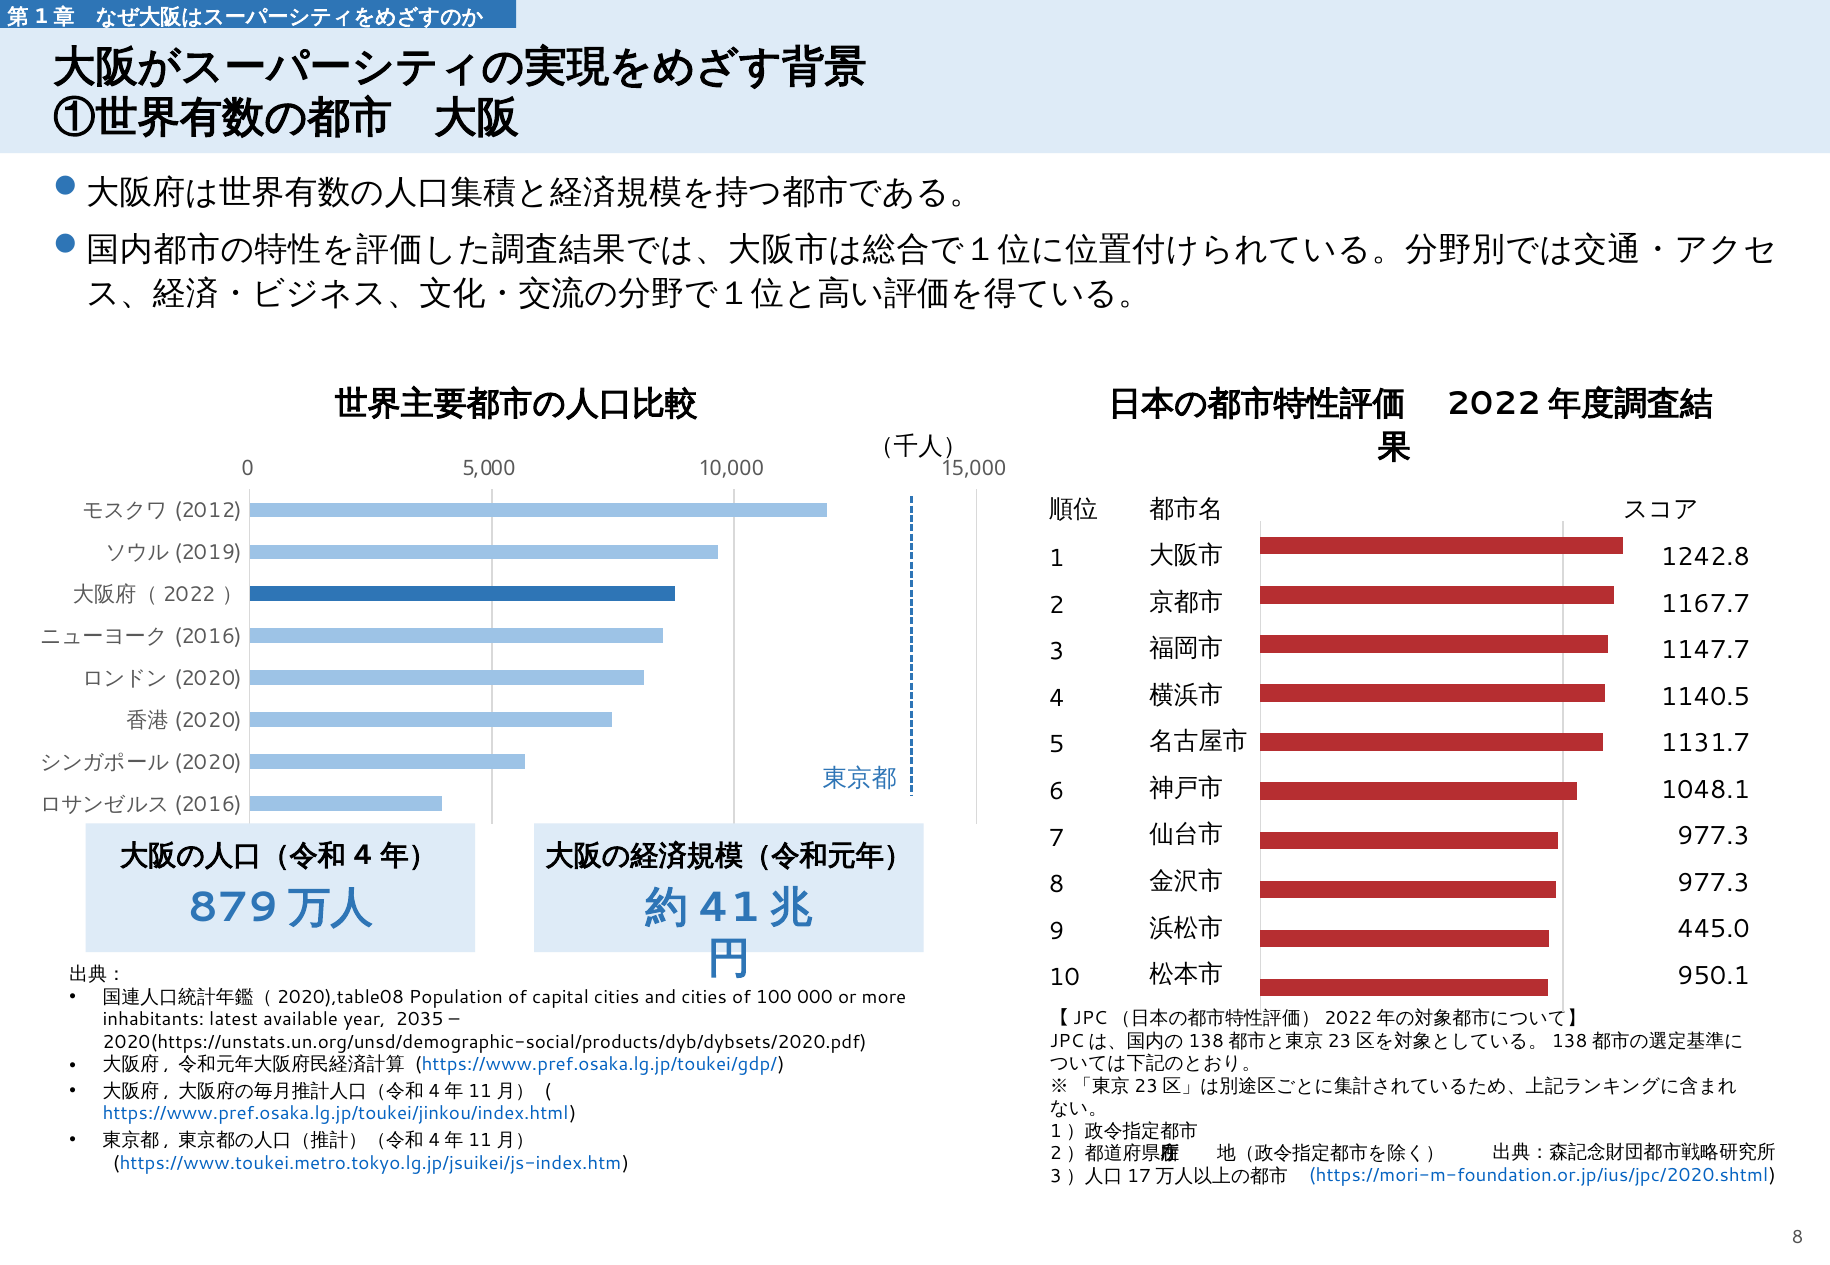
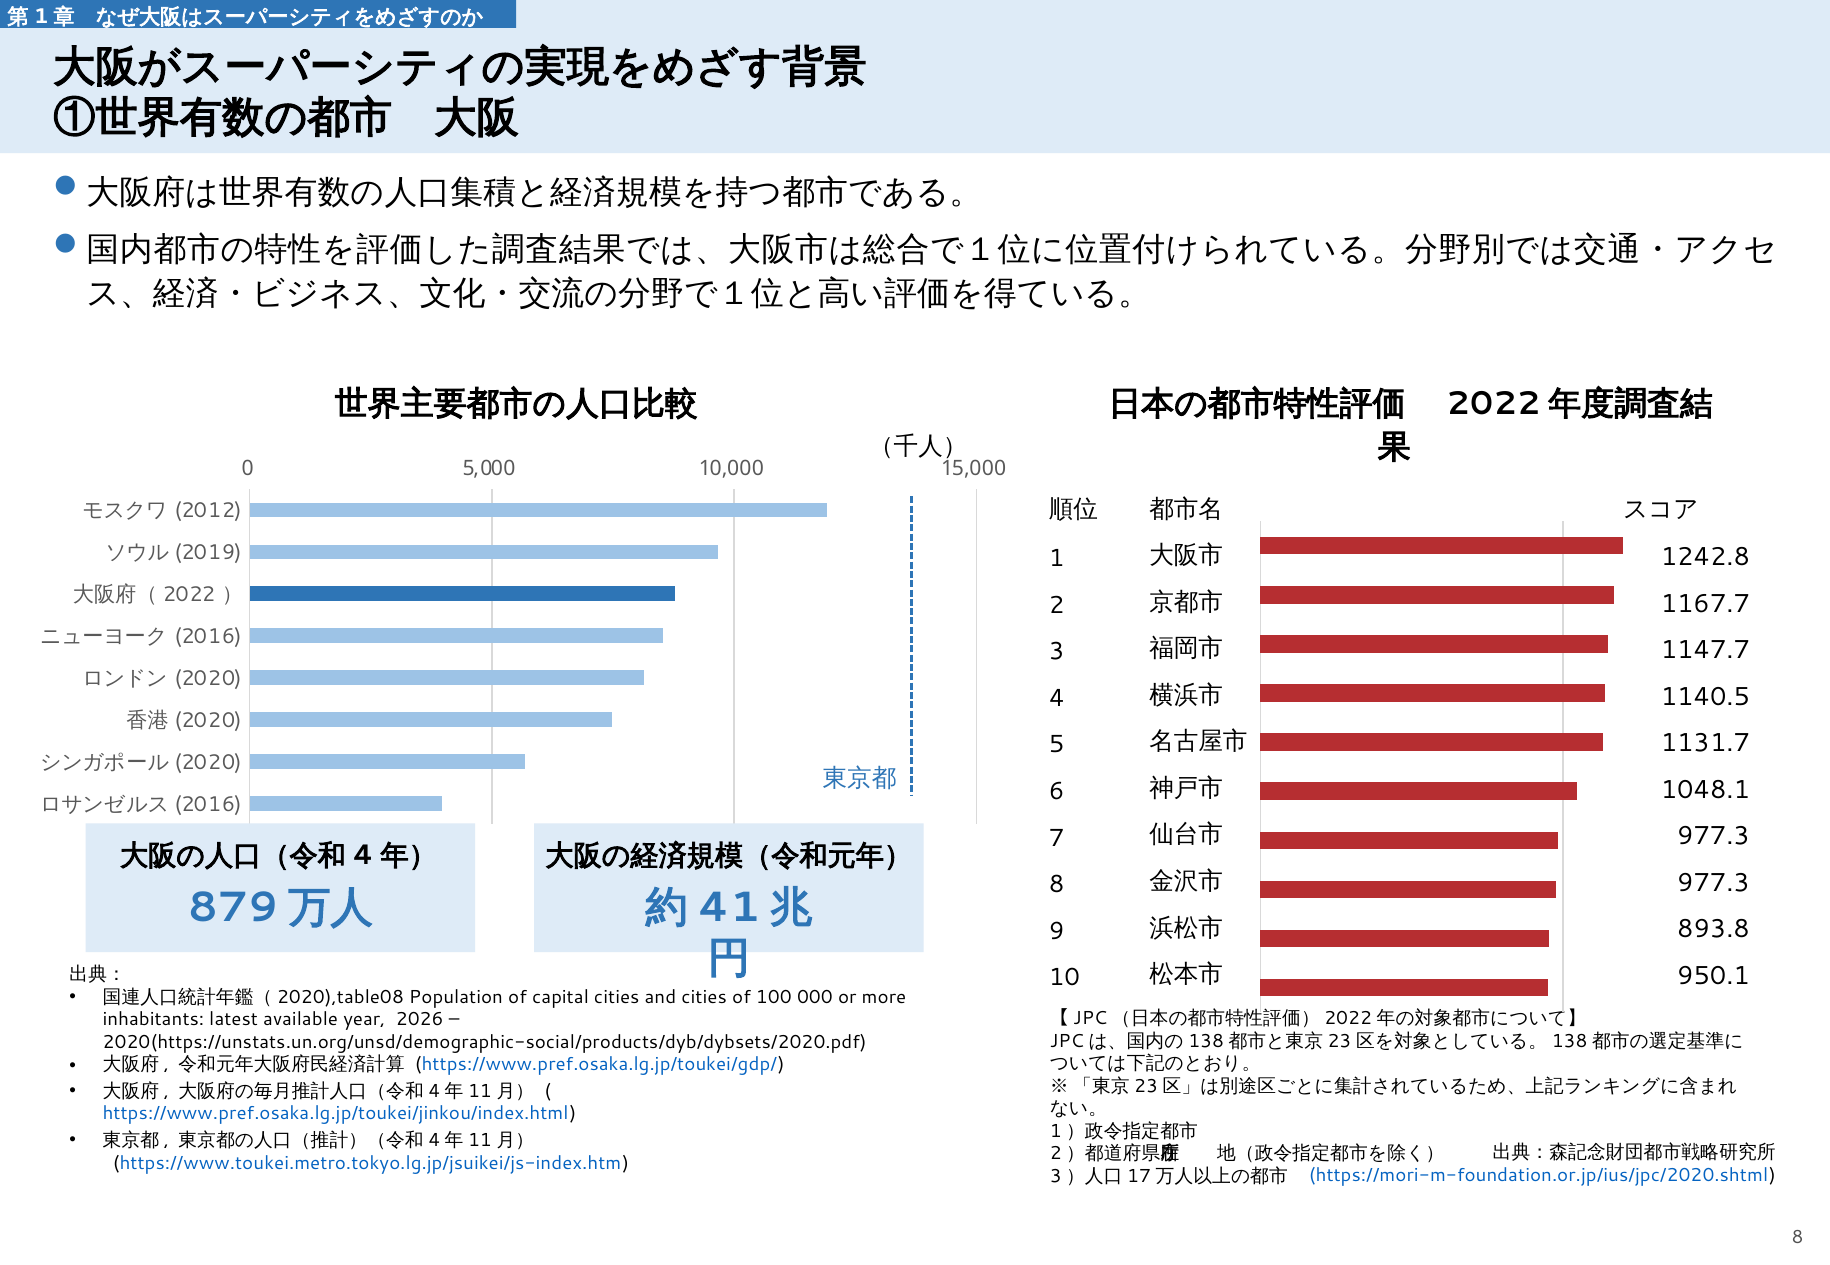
445.0: 445.0 -> 893.8 (1713, 929)
2035: 2035 -> 2026 (420, 1019)
